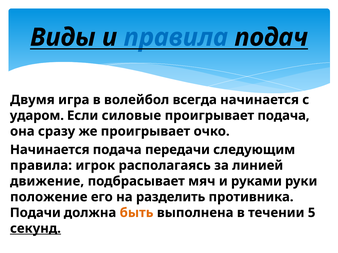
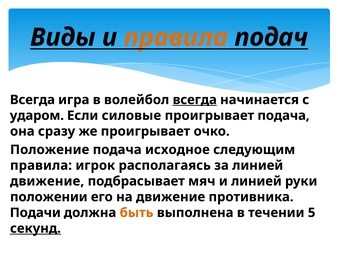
правила colour: blue -> orange (176, 37)
Двумя: Двумя -> Всегда (32, 100)
всегда underline: none -> present (195, 100)
Начинается: Начинается -> Положение (50, 150)
передачи: передачи -> исходное (177, 150)
и руками: руками -> линией (256, 182)
положение: положение -> положении (49, 197)
на разделить: разделить -> движение (171, 197)
